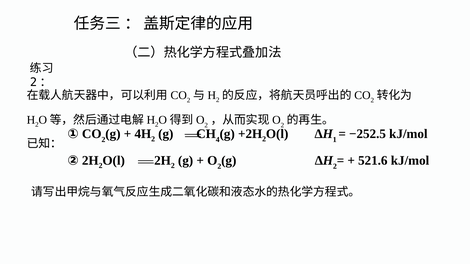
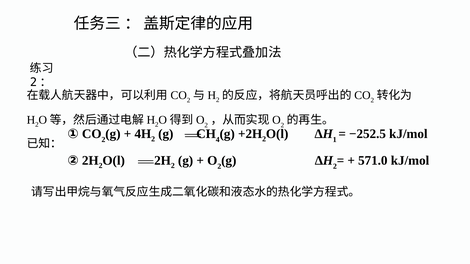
521.6: 521.6 -> 571.0 (373, 161)
